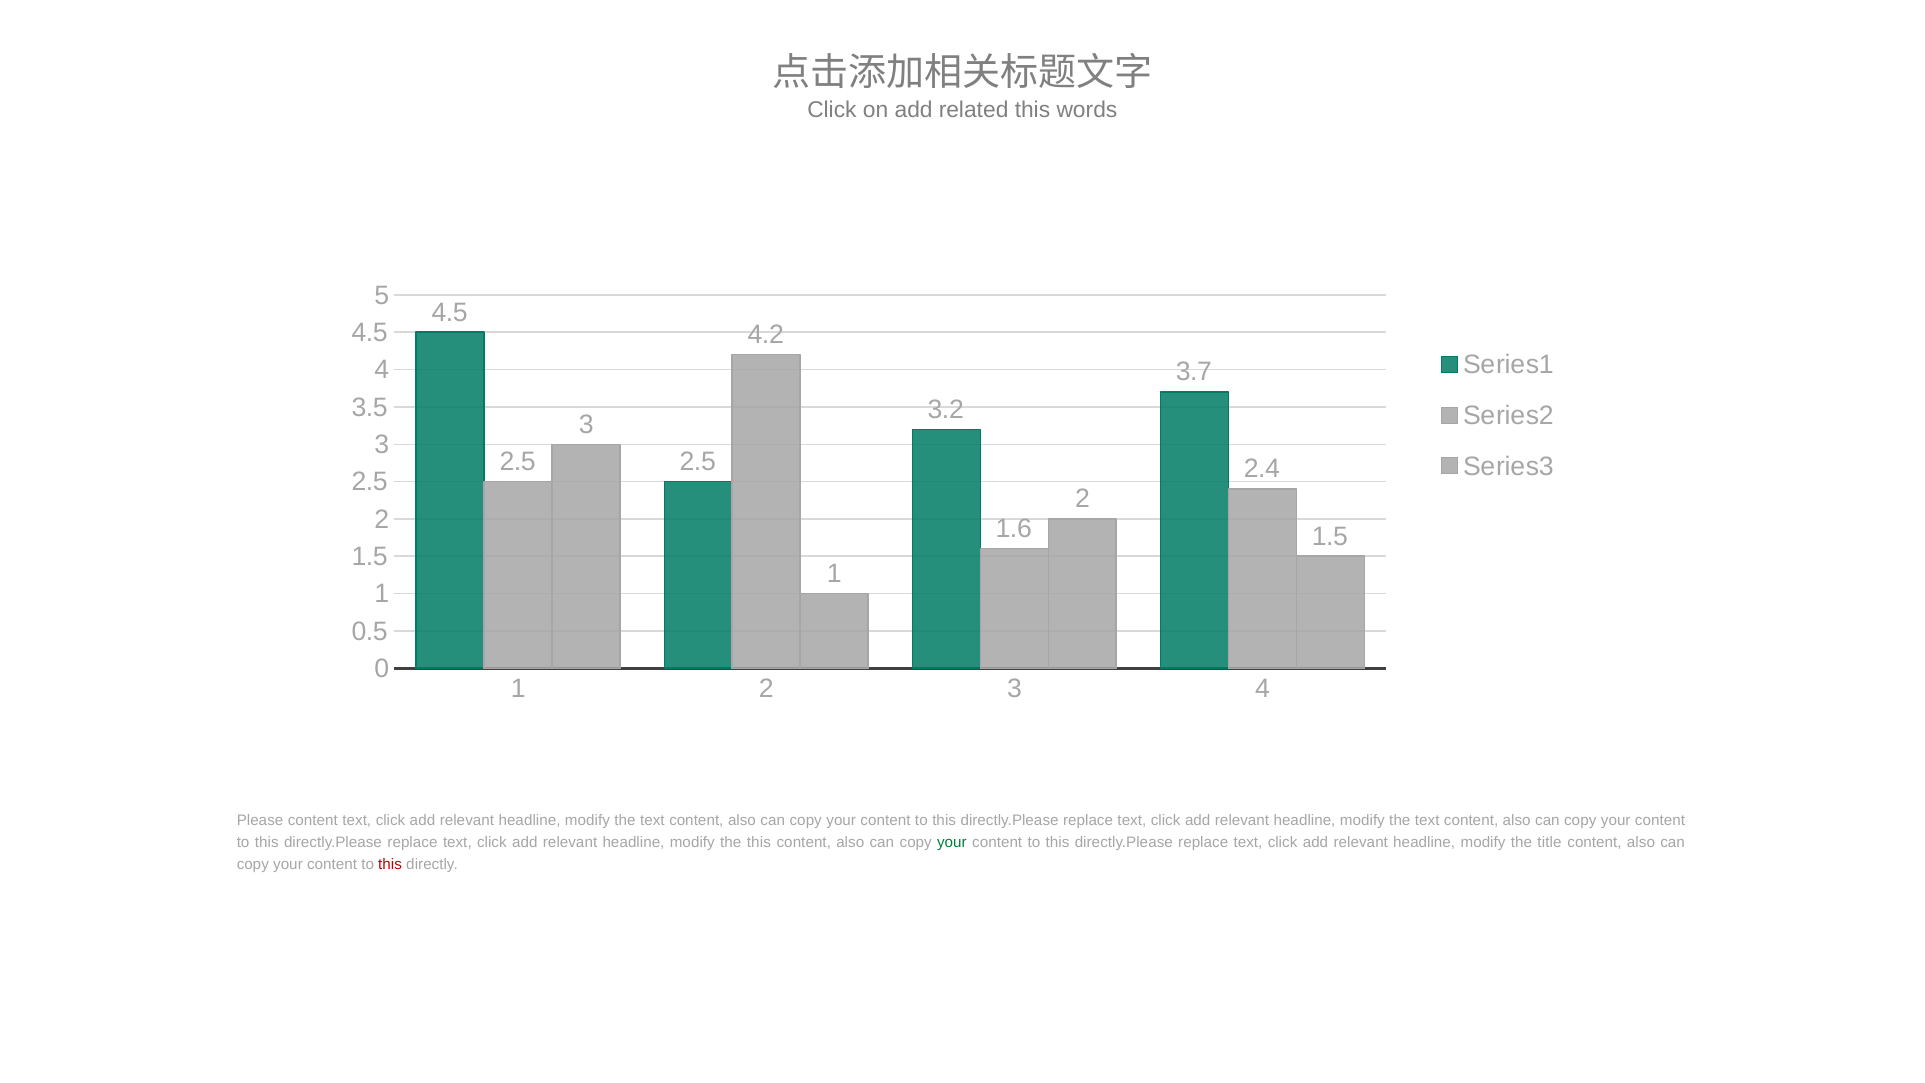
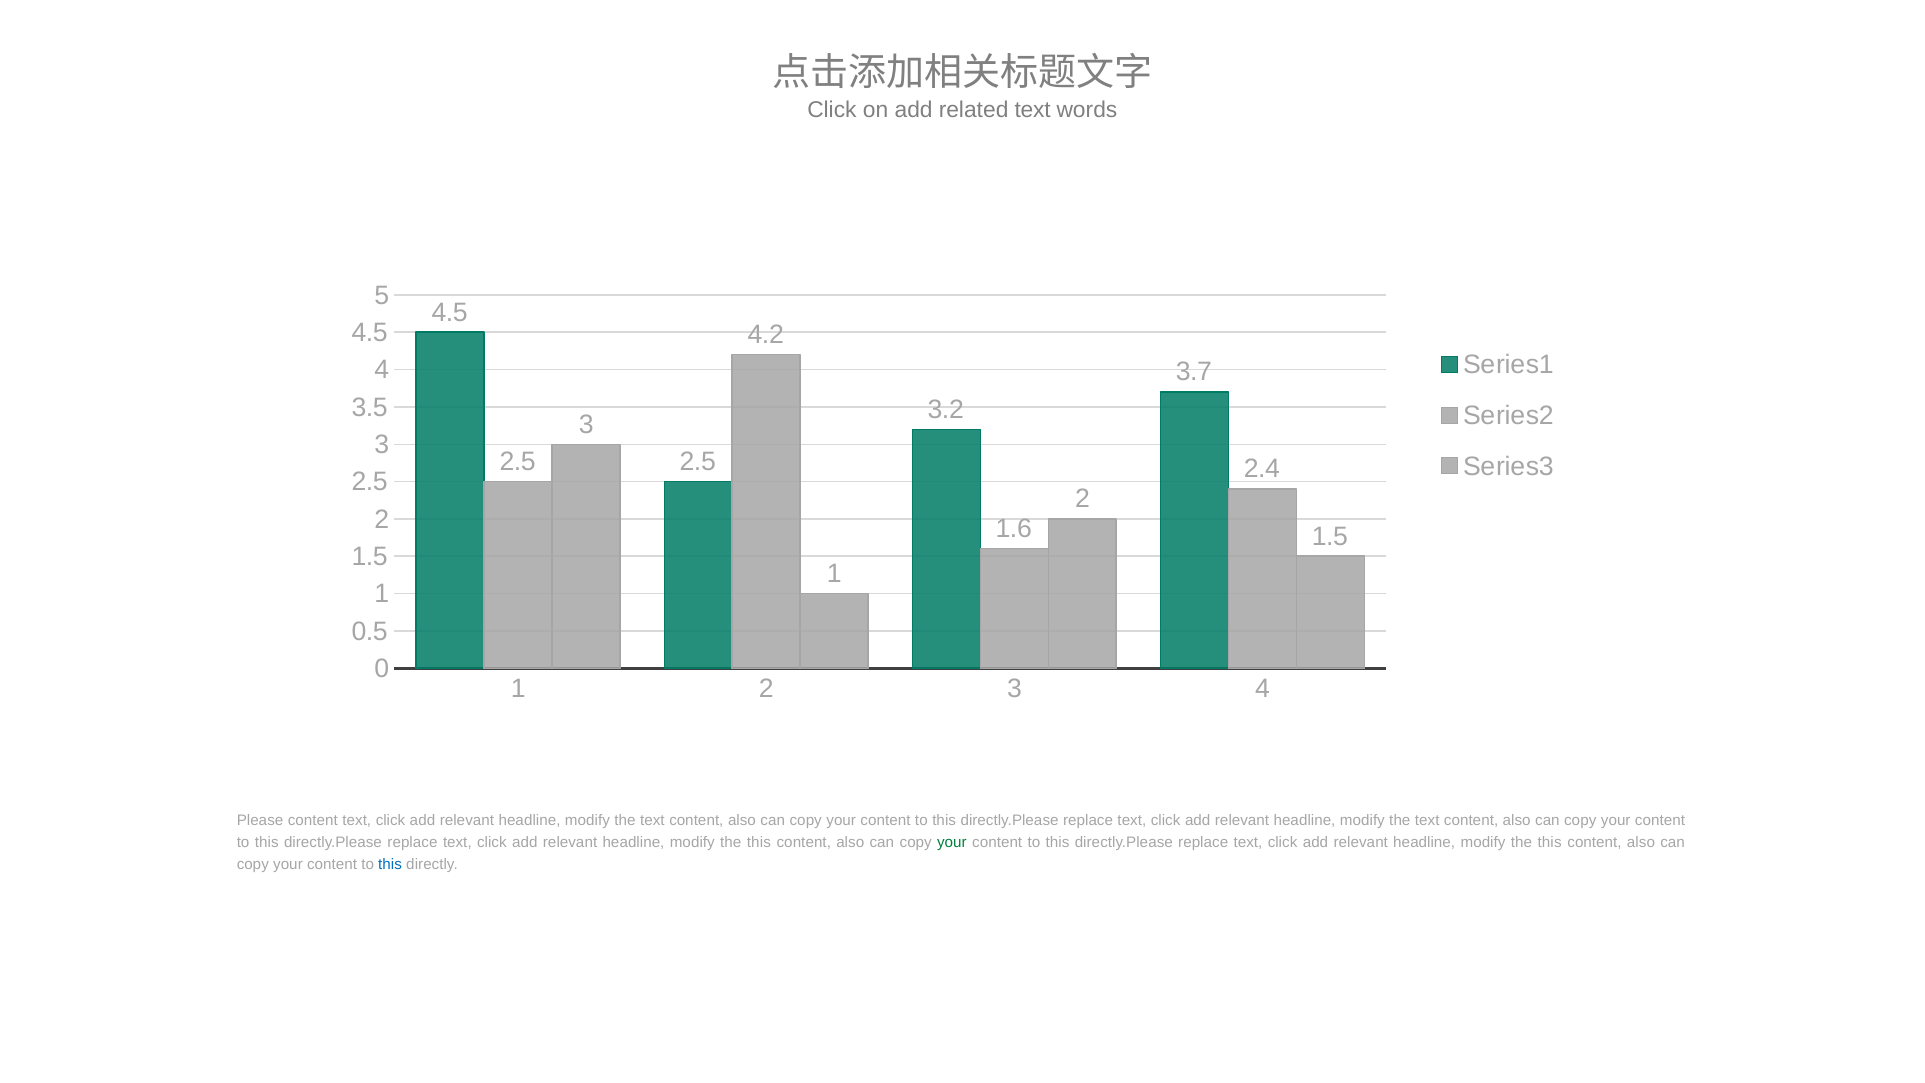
related this: this -> text (1033, 110)
title: title -> this (1550, 842)
this colour: red -> blue (390, 864)
